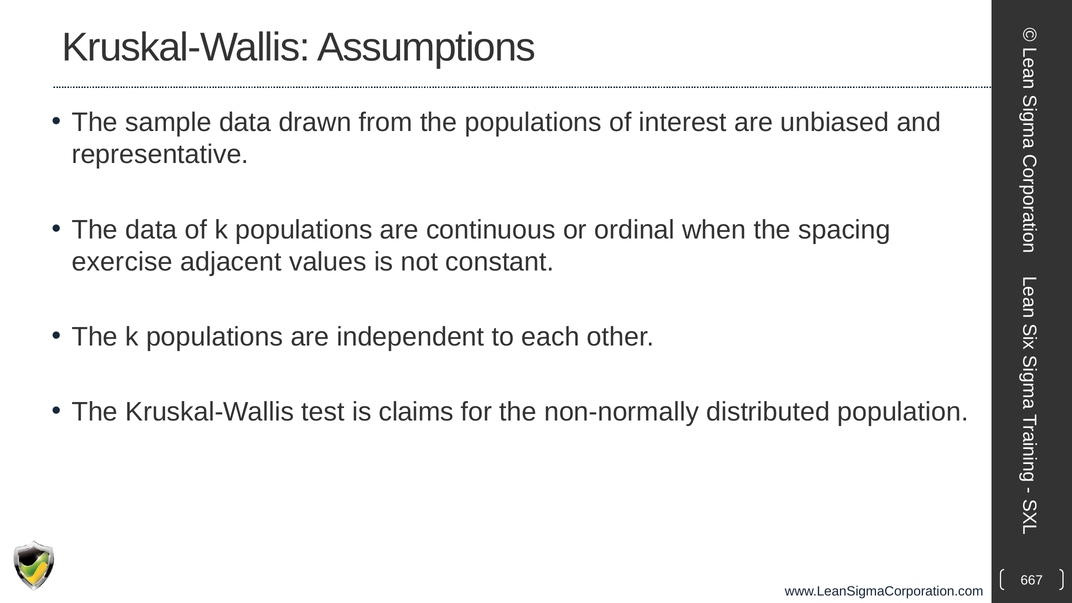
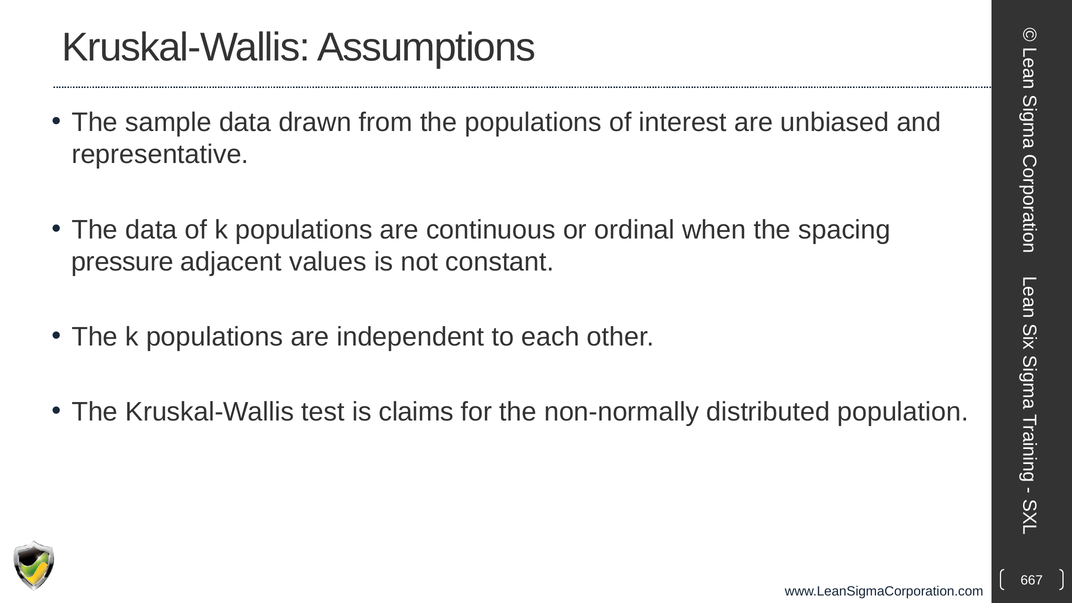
exercise: exercise -> pressure (122, 262)
